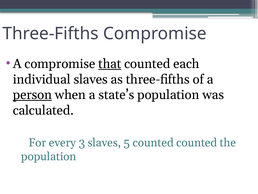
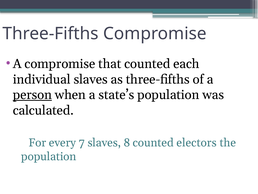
that underline: present -> none (110, 64)
3: 3 -> 7 (82, 142)
5: 5 -> 8 (127, 142)
counted counted: counted -> electors (197, 142)
